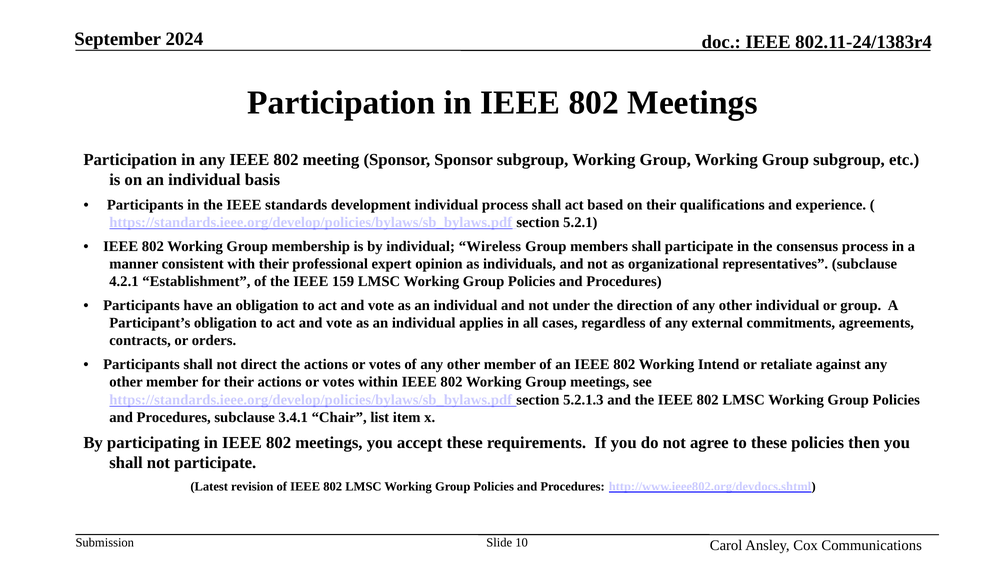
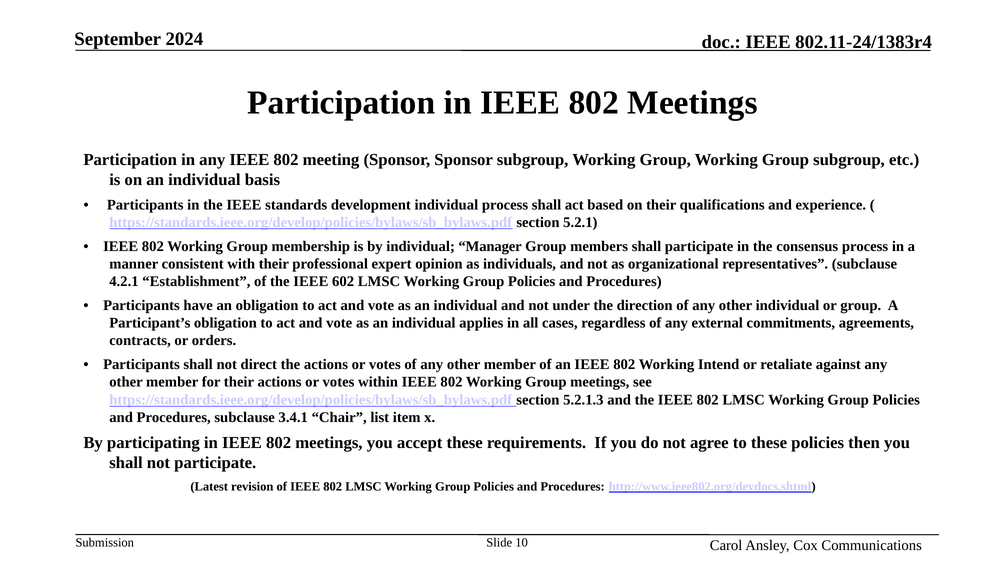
Wireless: Wireless -> Manager (490, 246)
159: 159 -> 602 (343, 281)
